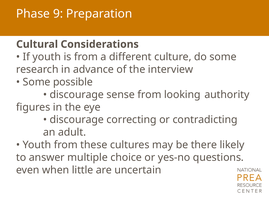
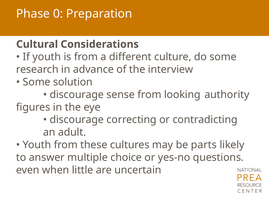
9: 9 -> 0 (58, 14)
possible: possible -> solution (73, 82)
there: there -> parts (204, 145)
